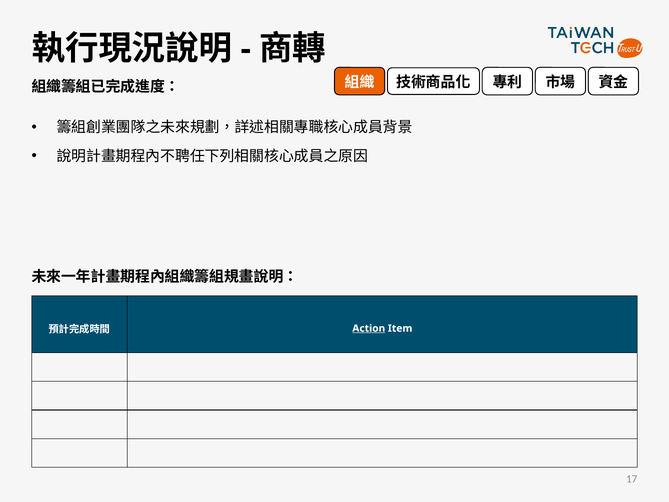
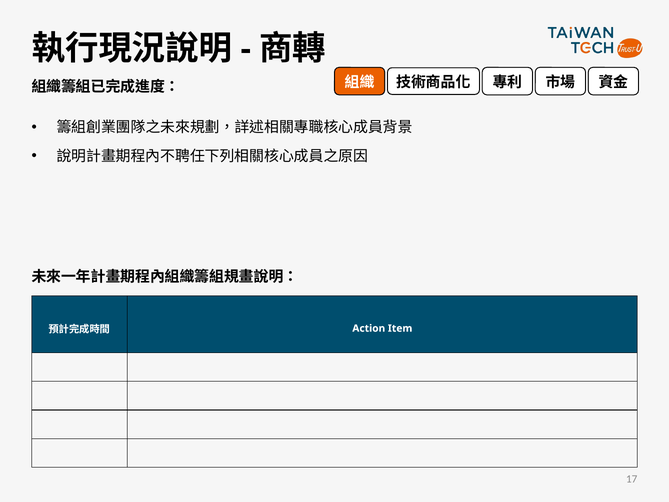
Action underline: present -> none (369, 328)
